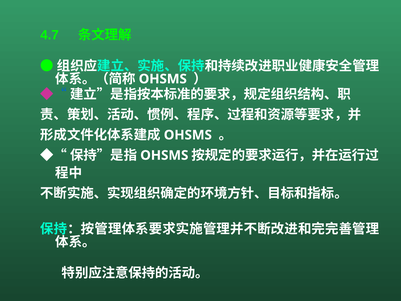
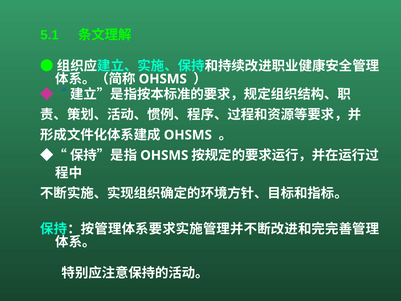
4.7: 4.7 -> 5.1 (50, 35)
